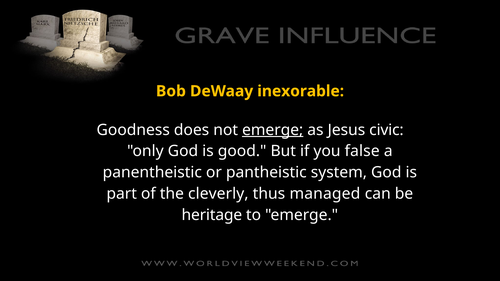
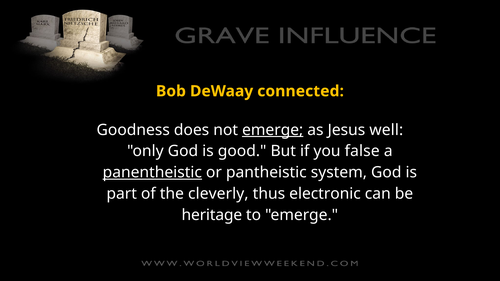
inexorable: inexorable -> connected (301, 91)
civic: civic -> well (386, 130)
panentheistic underline: none -> present (152, 173)
managed: managed -> electronic (325, 194)
